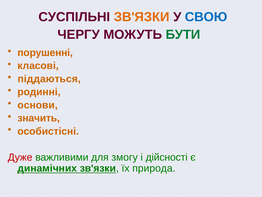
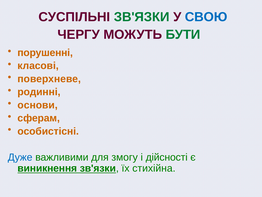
ЗВ'ЯЗКИ colour: orange -> green (142, 17)
піддаються: піддаються -> поверхневе (49, 79)
значить: значить -> сферам (39, 118)
Дуже colour: red -> blue (20, 157)
динамічних: динамічних -> виникнення (47, 168)
природа: природа -> стихійна (154, 168)
